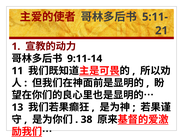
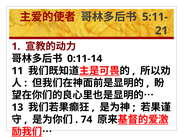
9:11-14: 9:11-14 -> 0:11-14 (85, 59)
38: 38 -> 74 (87, 120)
